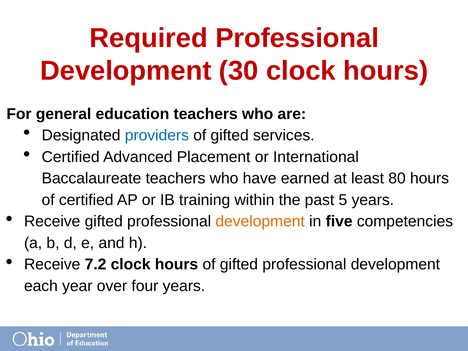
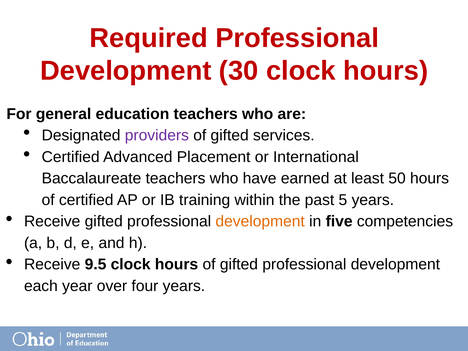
providers colour: blue -> purple (157, 135)
80: 80 -> 50 (397, 178)
7.2: 7.2 -> 9.5 (96, 265)
